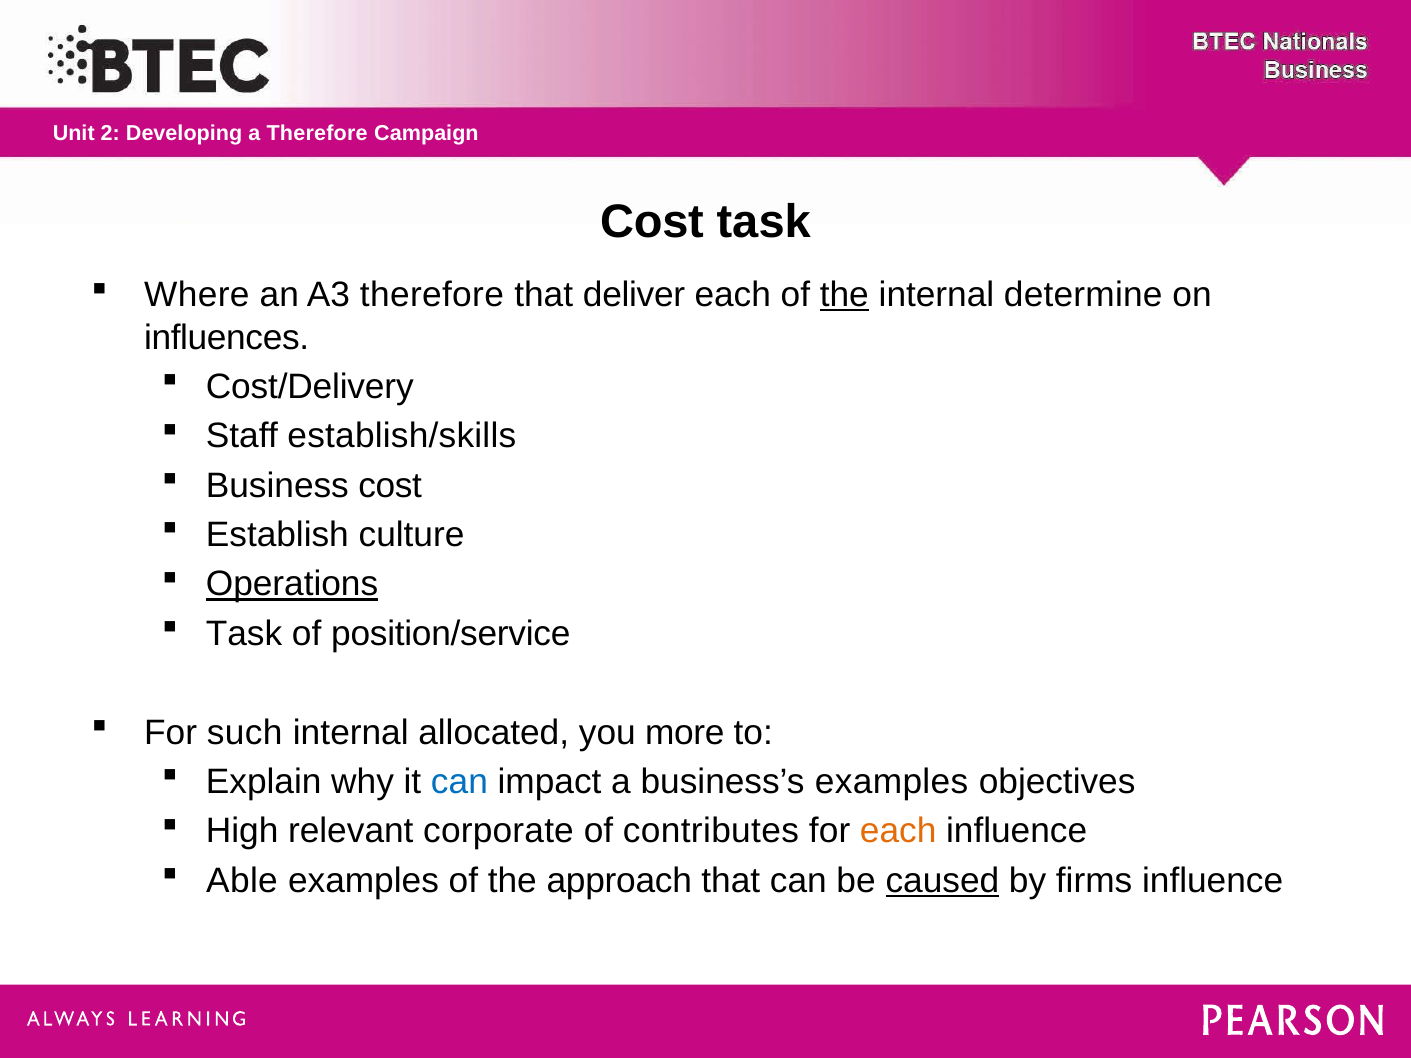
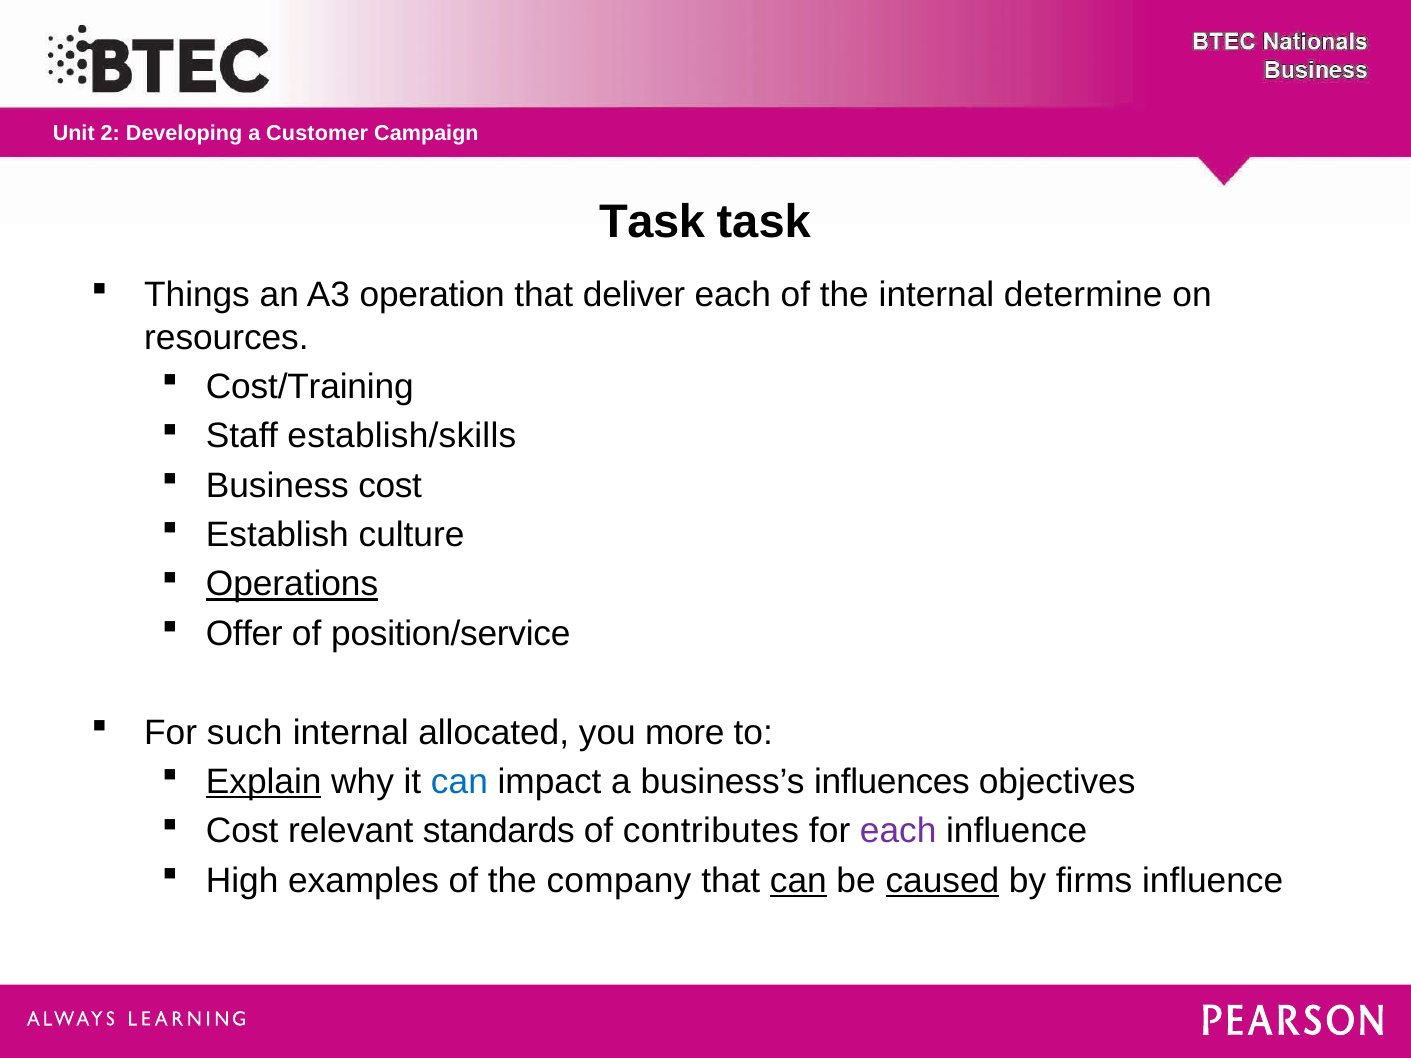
a Therefore: Therefore -> Customer (317, 133)
Cost: Cost -> Task (652, 222)
Where: Where -> Things (197, 295)
A3 therefore: therefore -> operation (432, 295)
the underline: present -> none (844, 295)
influences: influences -> resources (226, 338)
Cost/Delivery: Cost/Delivery -> Cost/Training (310, 387)
Task: Task -> Offer (244, 634)
Explain underline: none -> present (264, 782)
business’s examples: examples -> influences (892, 782)
High: High -> Cost (242, 831)
corporate: corporate -> standards (499, 831)
each colour: orange -> purple (898, 831)
Able: Able -> High (242, 881)
approach: approach -> company (619, 881)
can underline: none -> present (798, 881)
